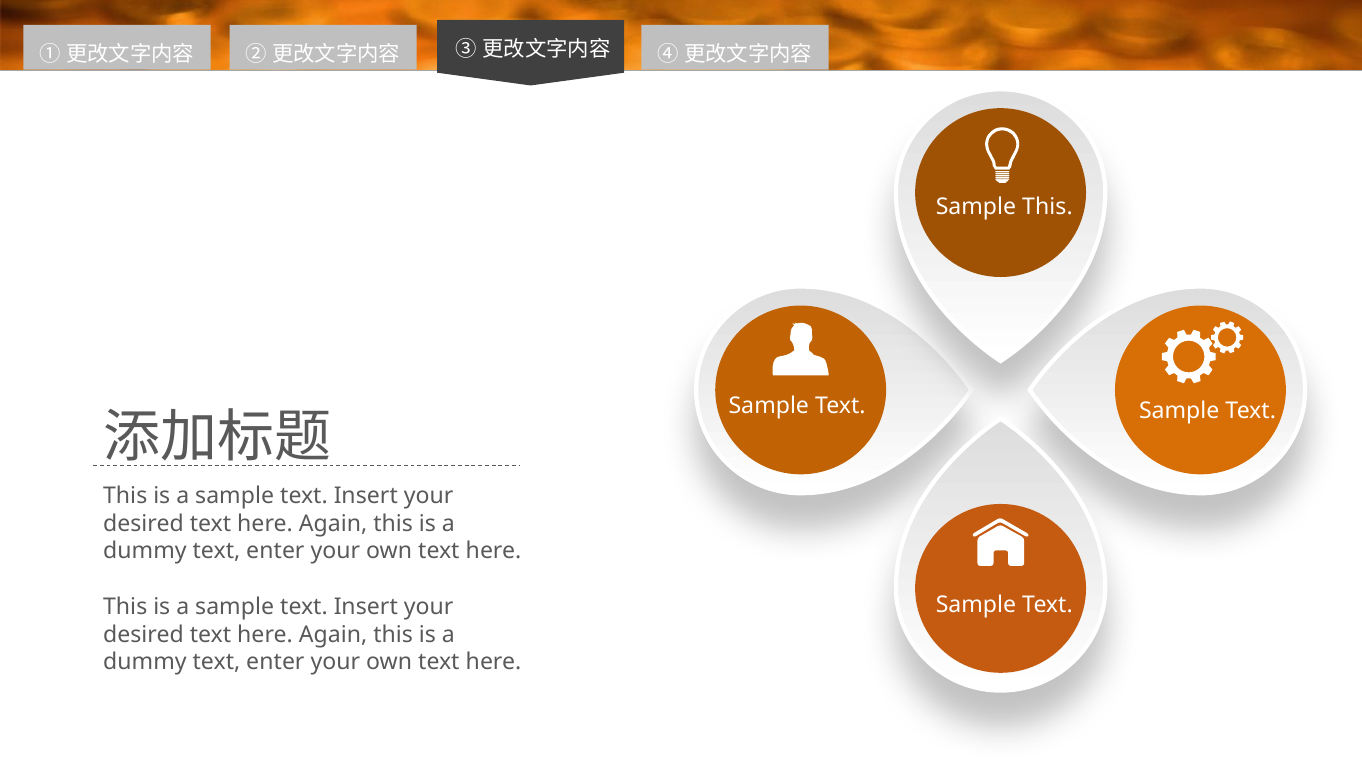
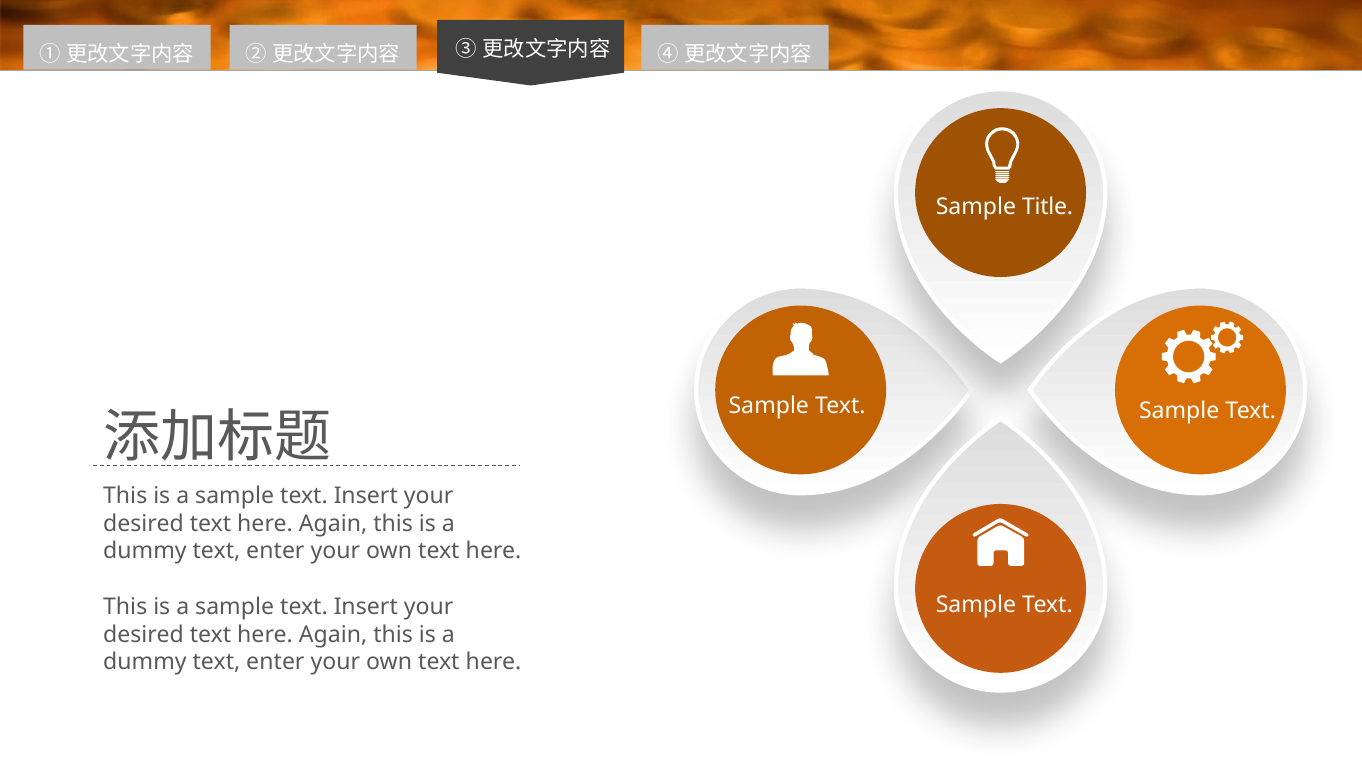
Sample This: This -> Title (1048, 207)
